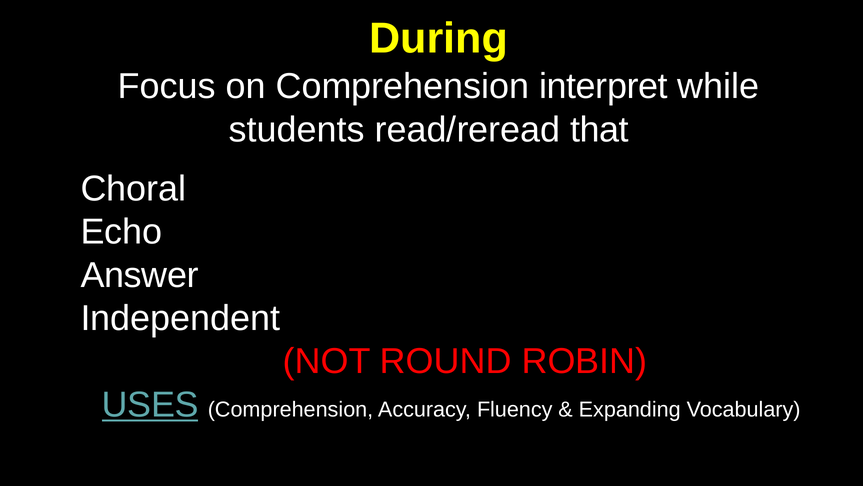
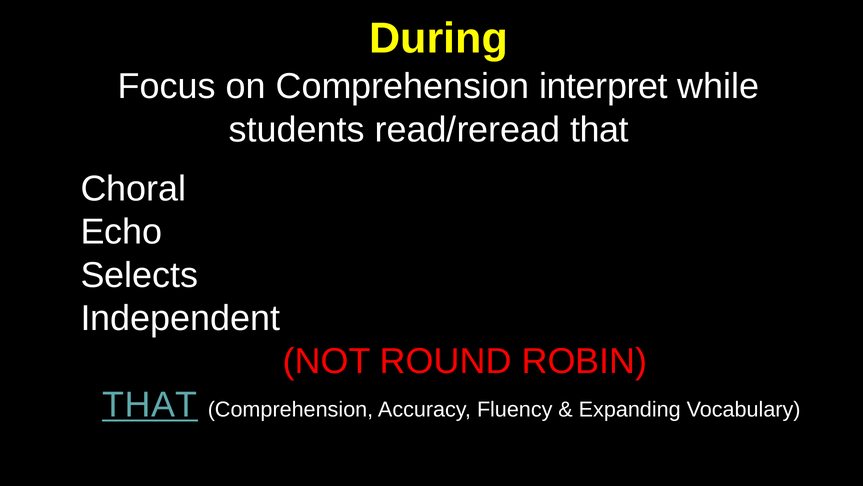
Answer: Answer -> Selects (139, 275)
USES: USES -> THAT (150, 404)
